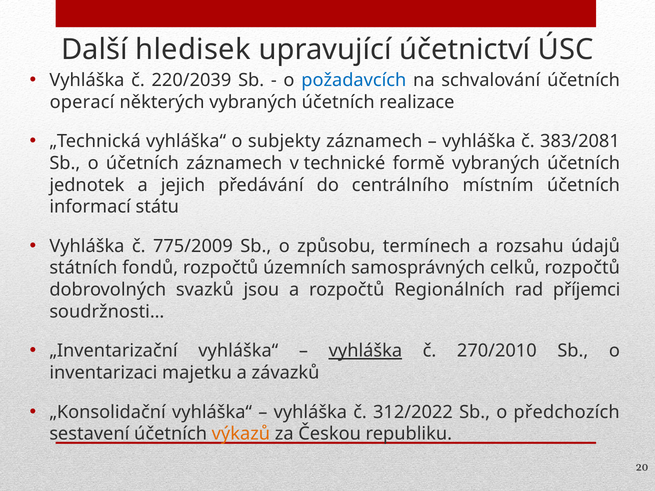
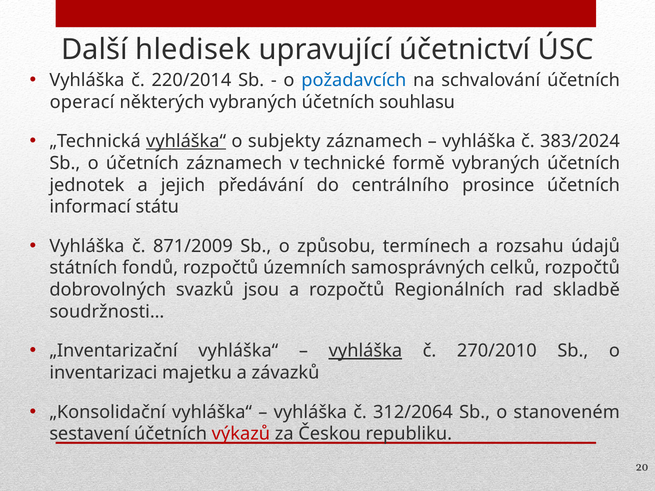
220/2039: 220/2039 -> 220/2014 (191, 80)
realizace: realizace -> souhlasu (417, 102)
vyhláška“ underline: none -> present (186, 141)
383/2081: 383/2081 -> 383/2024 (580, 141)
místním: místním -> prosince (498, 185)
775/2009: 775/2009 -> 871/2009 (193, 246)
příjemci: příjemci -> skladbě (587, 290)
312/2022: 312/2022 -> 312/2064 (413, 412)
předchozích: předchozích -> stanoveném (567, 412)
výkazů colour: orange -> red (241, 434)
